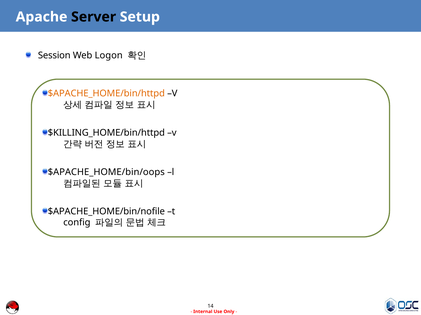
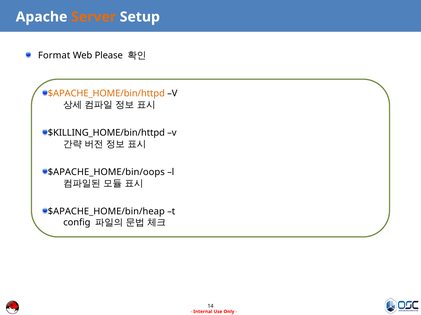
Server colour: black -> orange (94, 17)
Session: Session -> Format (54, 56)
Logon: Logon -> Please (109, 56)
$APACHE_HOME/bin/nofile: $APACHE_HOME/bin/nofile -> $APACHE_HOME/bin/heap (106, 212)
